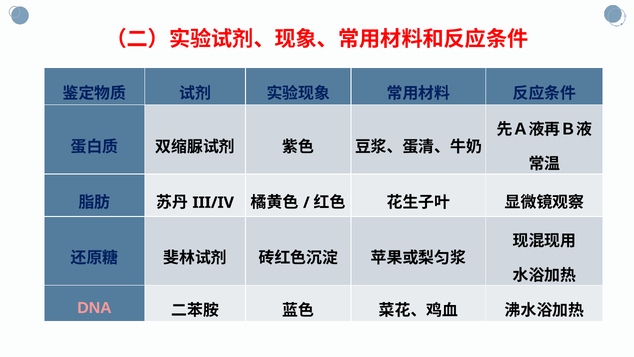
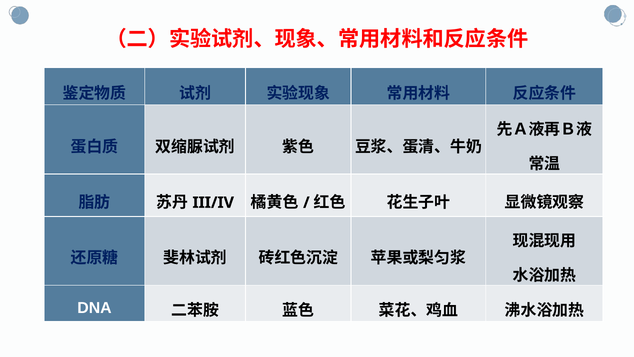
DNA colour: pink -> white (94, 308)
